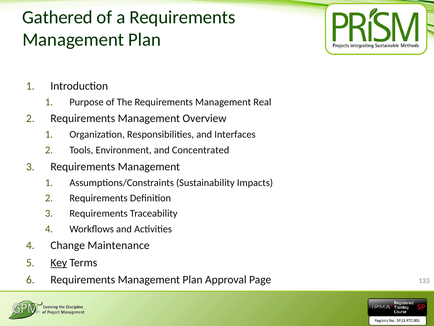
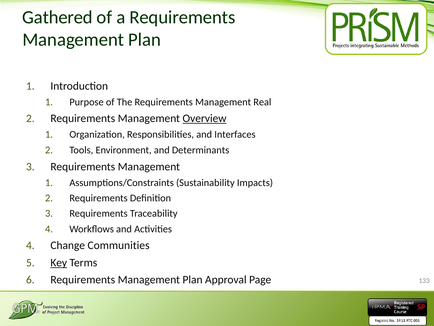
Overview underline: none -> present (205, 118)
Concentrated: Concentrated -> Determinants (201, 150)
Maintenance: Maintenance -> Communities (119, 245)
